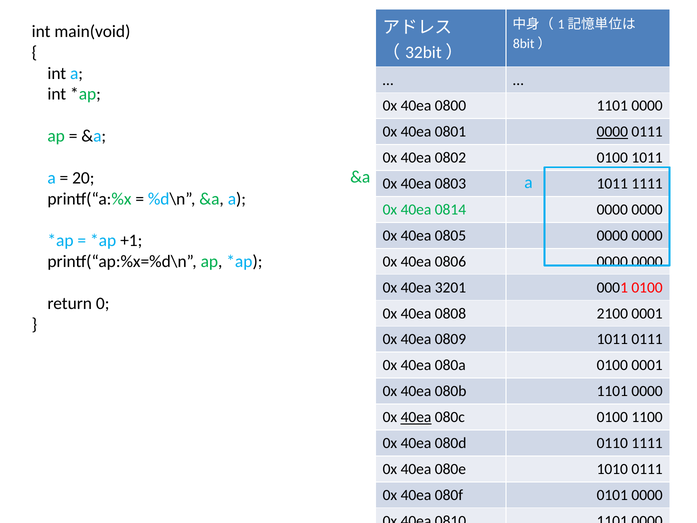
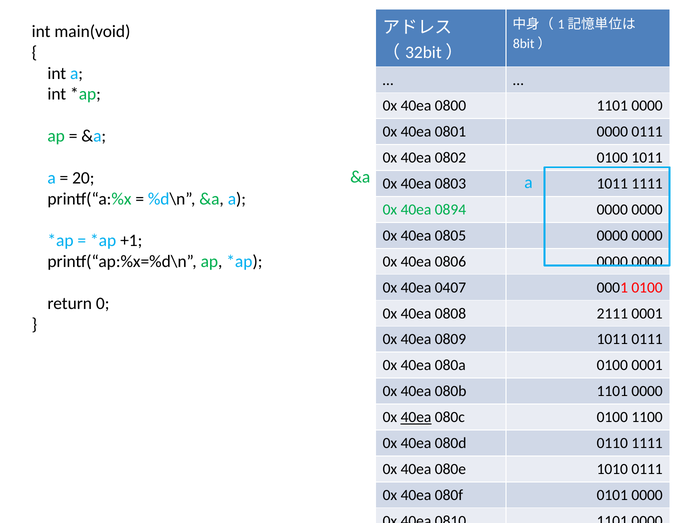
0000 underline: present -> none (612, 132)
0814: 0814 -> 0894 (450, 210)
3201: 3201 -> 0407 (450, 287)
2100: 2100 -> 2111 (612, 313)
